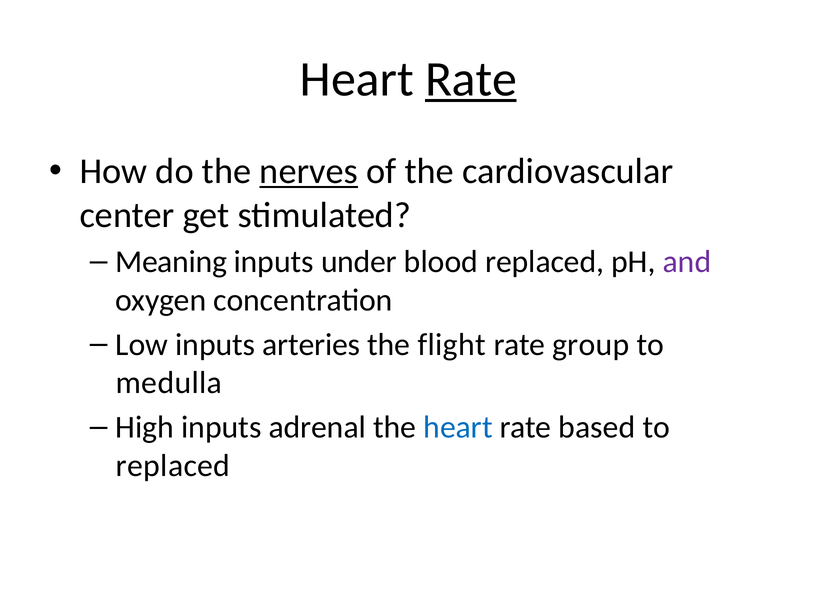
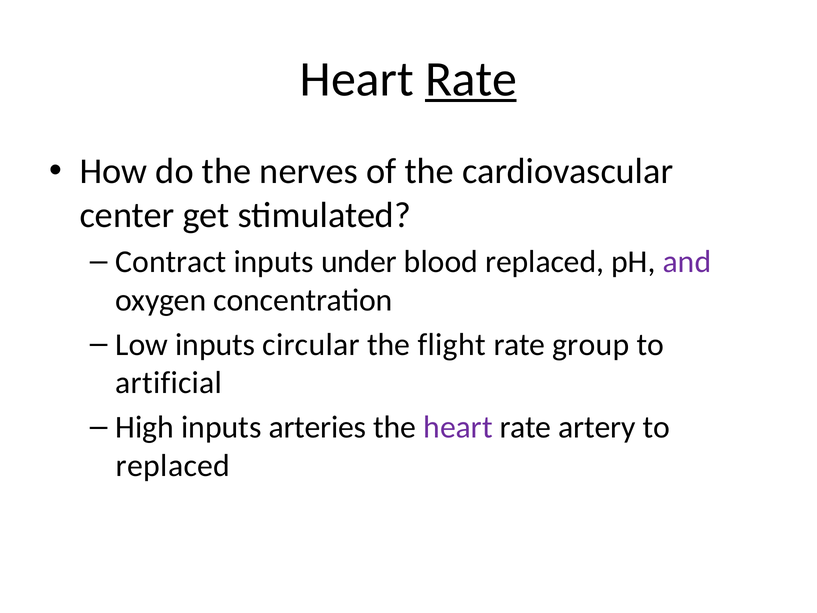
nerves underline: present -> none (309, 171)
Meaning: Meaning -> Contract (171, 262)
arteries: arteries -> circular (311, 345)
medulla: medulla -> artificial (169, 383)
adrenal: adrenal -> arteries (317, 427)
heart colour: blue -> purple (458, 427)
based: based -> artery (597, 427)
